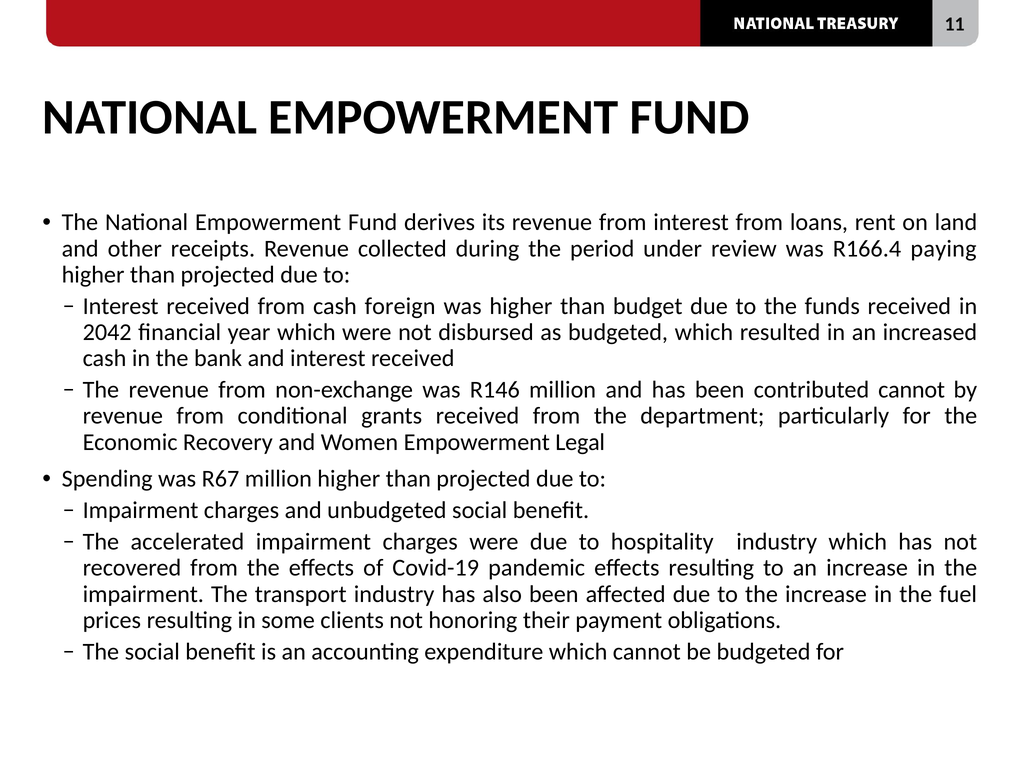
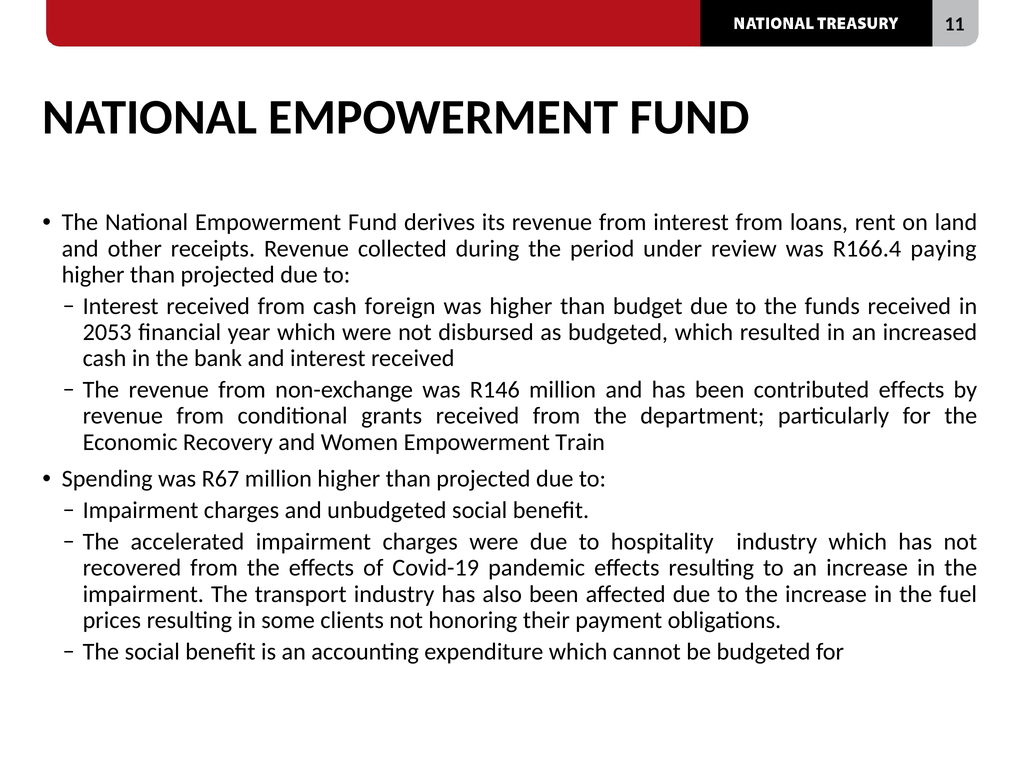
2042: 2042 -> 2053 (107, 332)
contributed cannot: cannot -> effects (912, 390)
Legal: Legal -> Train (580, 442)
